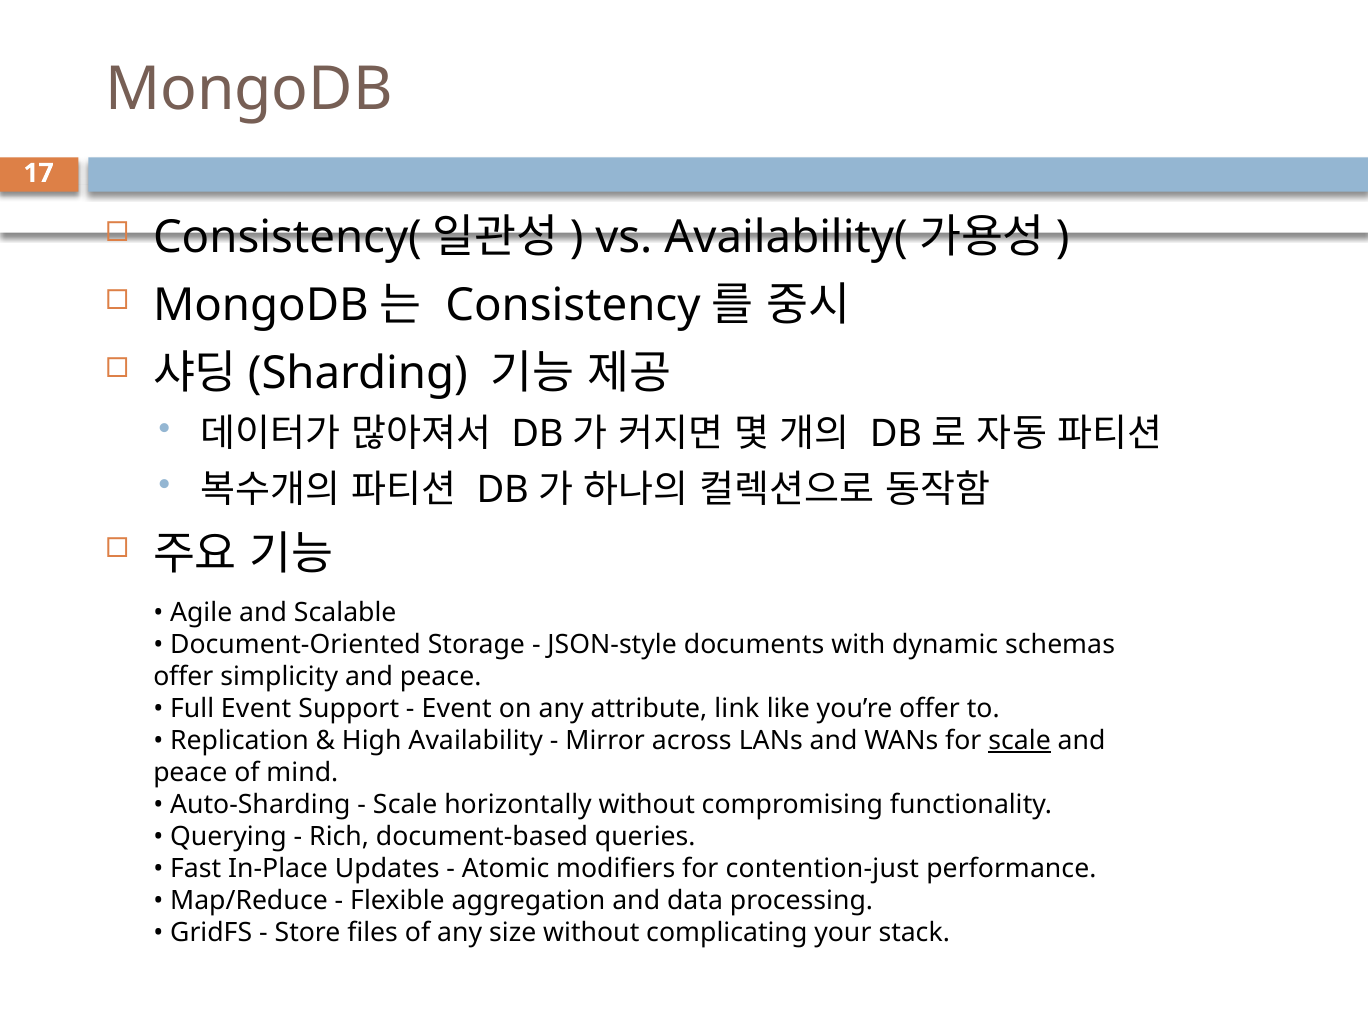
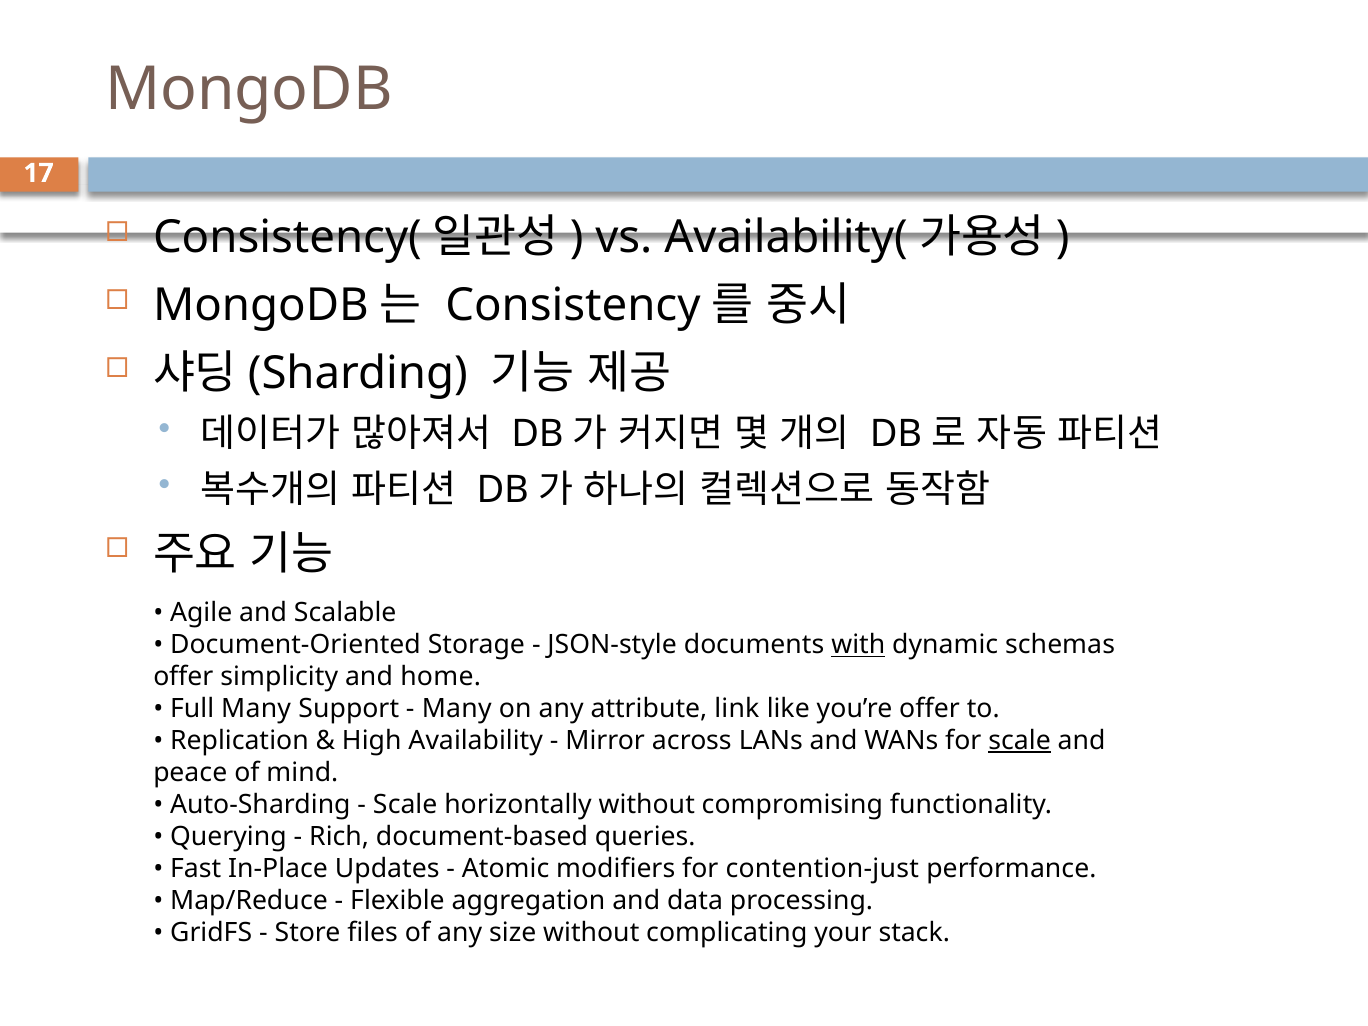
with underline: none -> present (858, 645)
simplicity and peace: peace -> home (441, 677)
Full Event: Event -> Many (256, 709)
Event: Event -> Many (457, 709)
